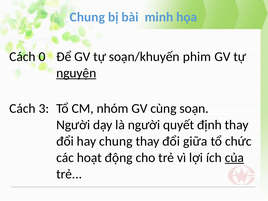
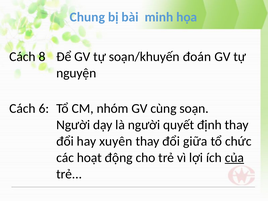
0: 0 -> 8 (42, 57)
phim: phim -> đoán (197, 57)
nguyện underline: present -> none (76, 73)
3: 3 -> 6 (44, 108)
hay chung: chung -> xuyên (116, 141)
